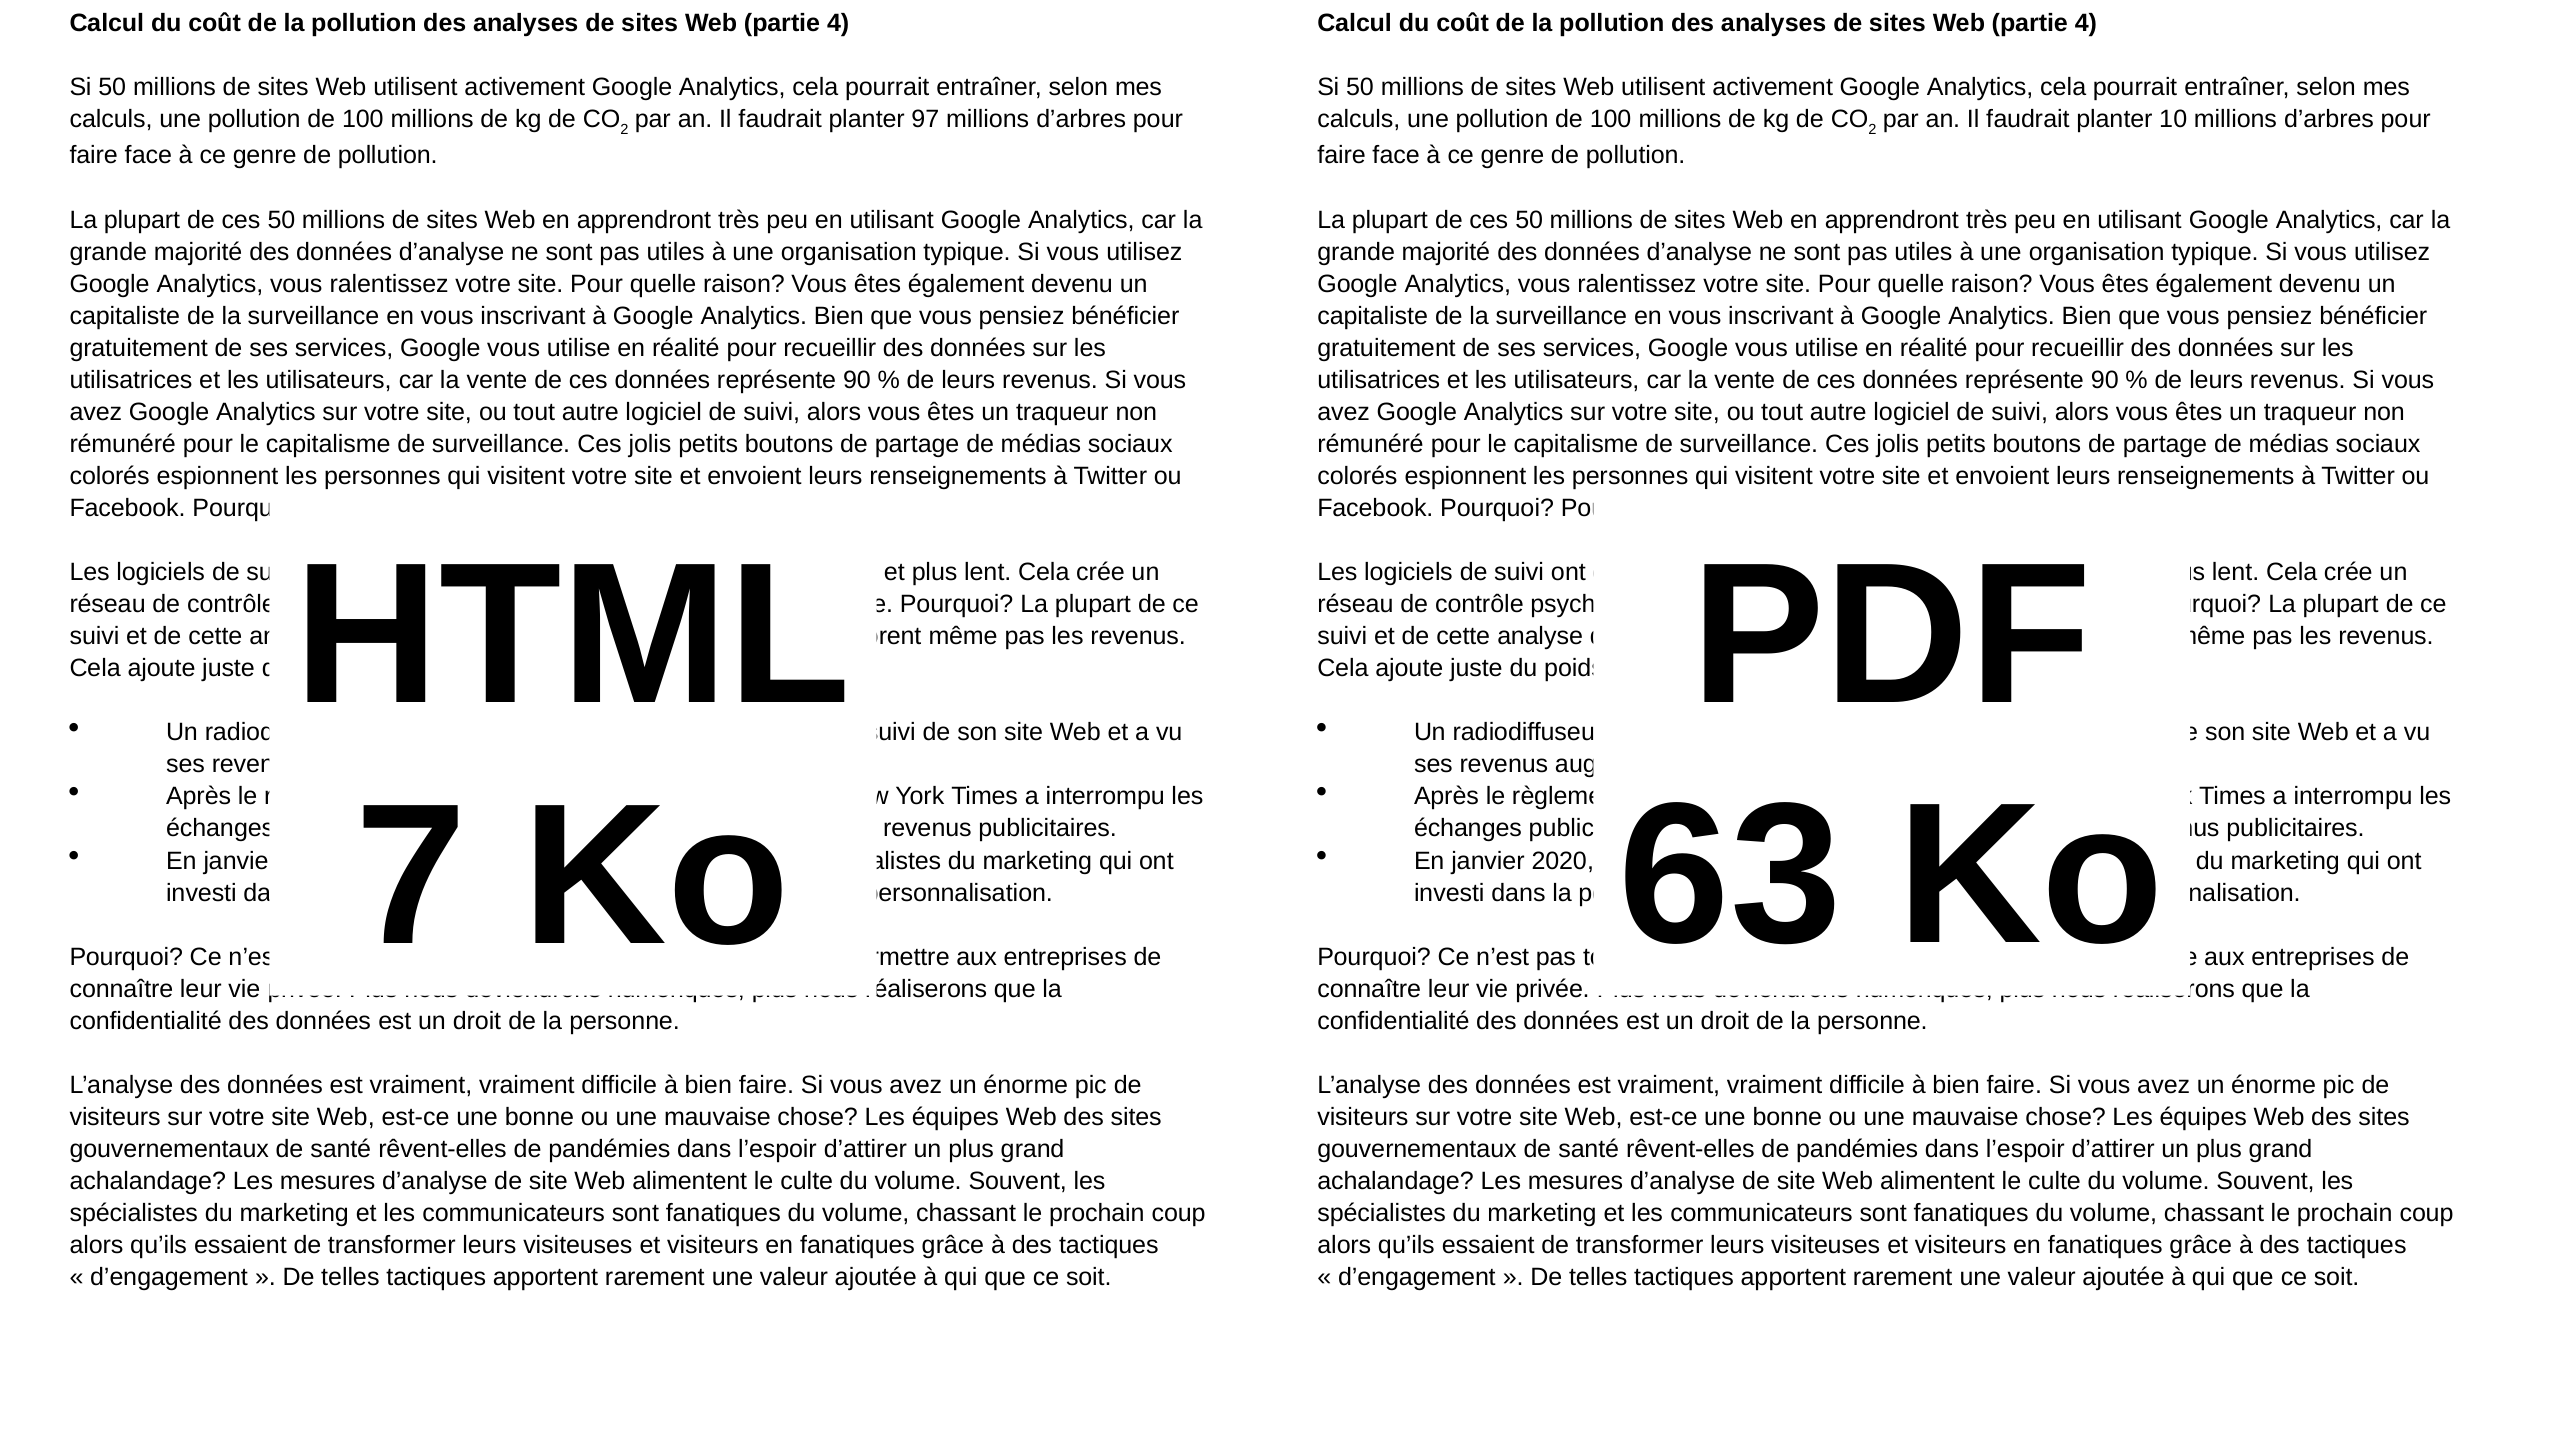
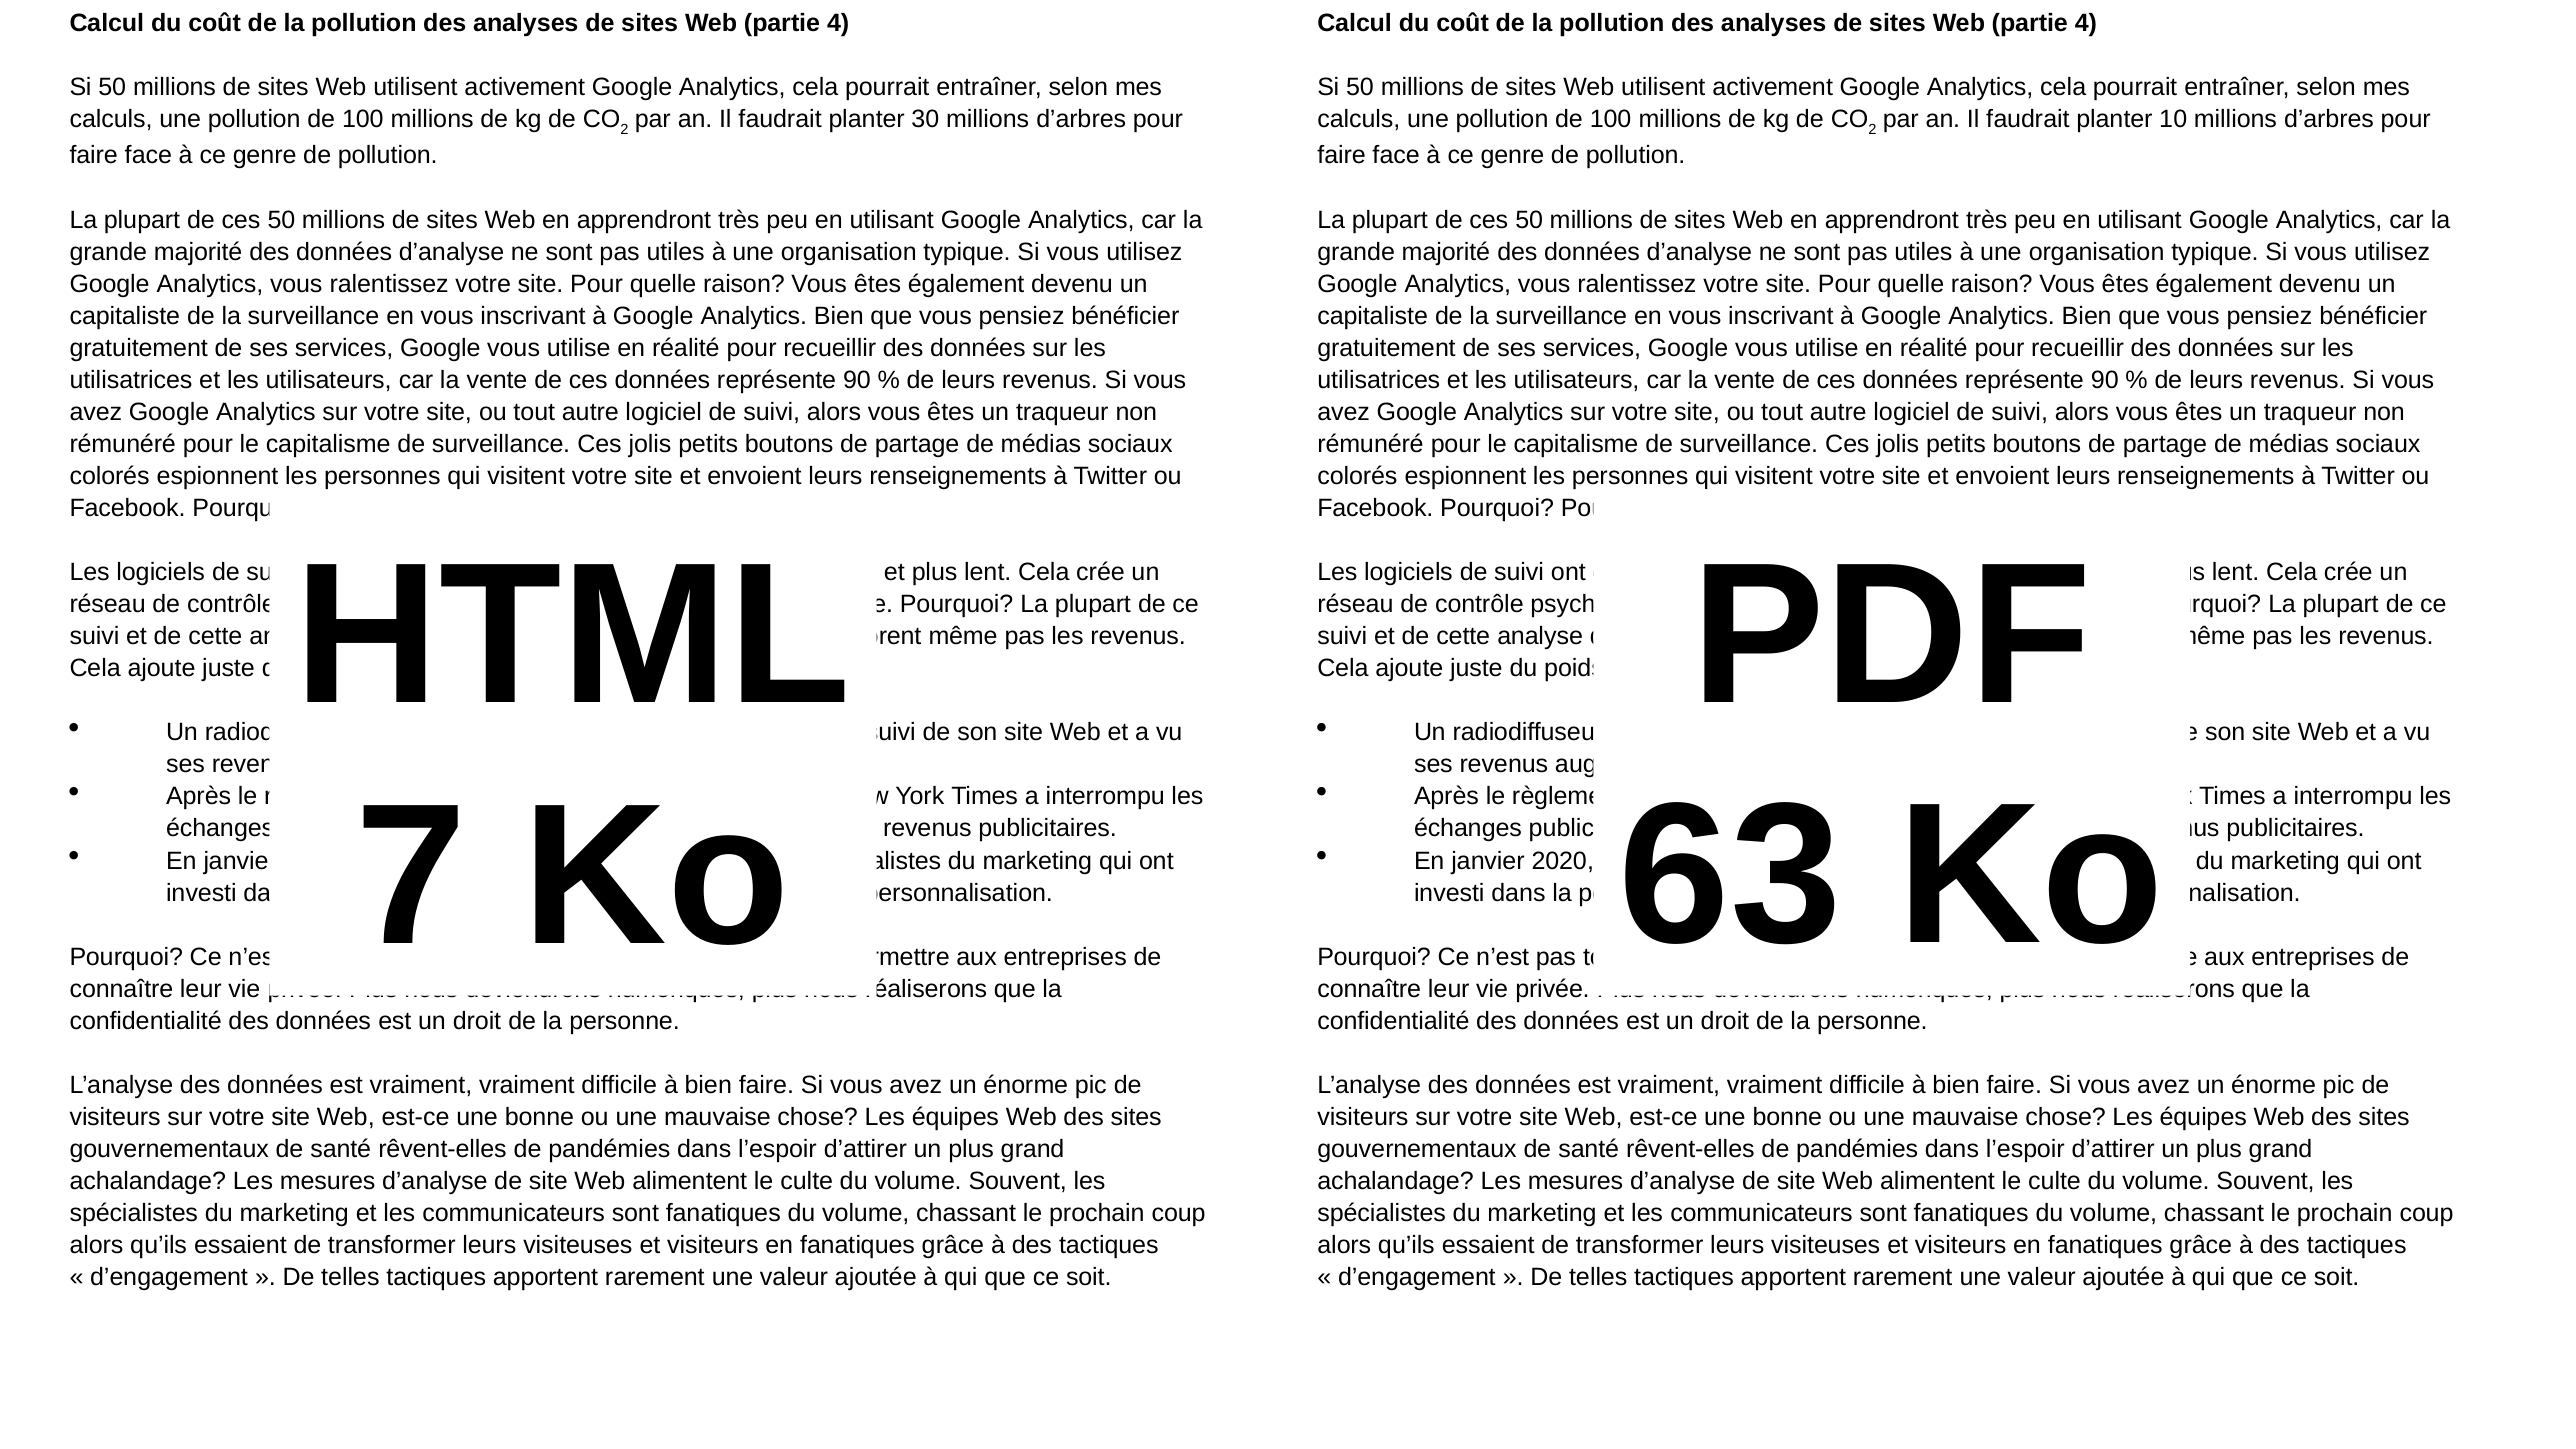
97: 97 -> 30 (925, 120)
